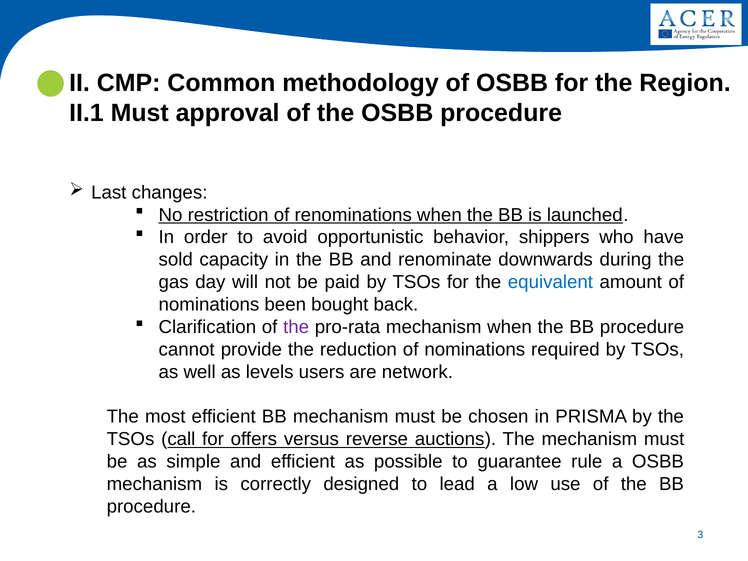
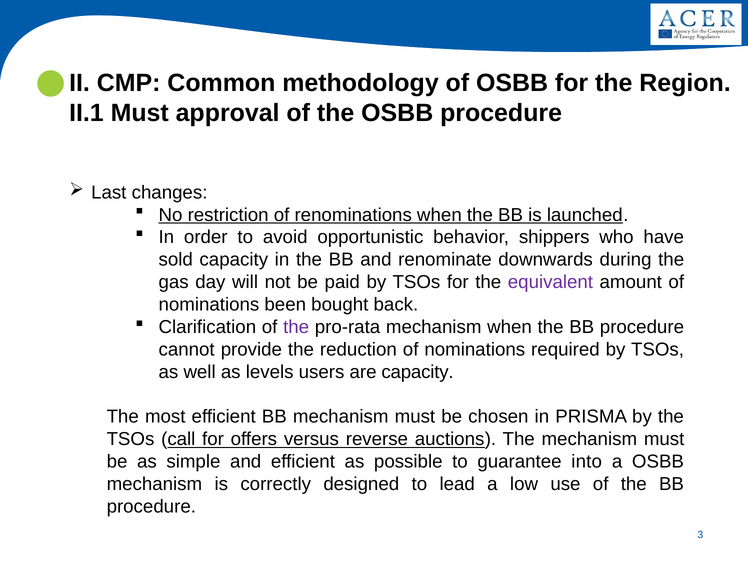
equivalent colour: blue -> purple (550, 282)
are network: network -> capacity (418, 372)
rule: rule -> into (587, 462)
